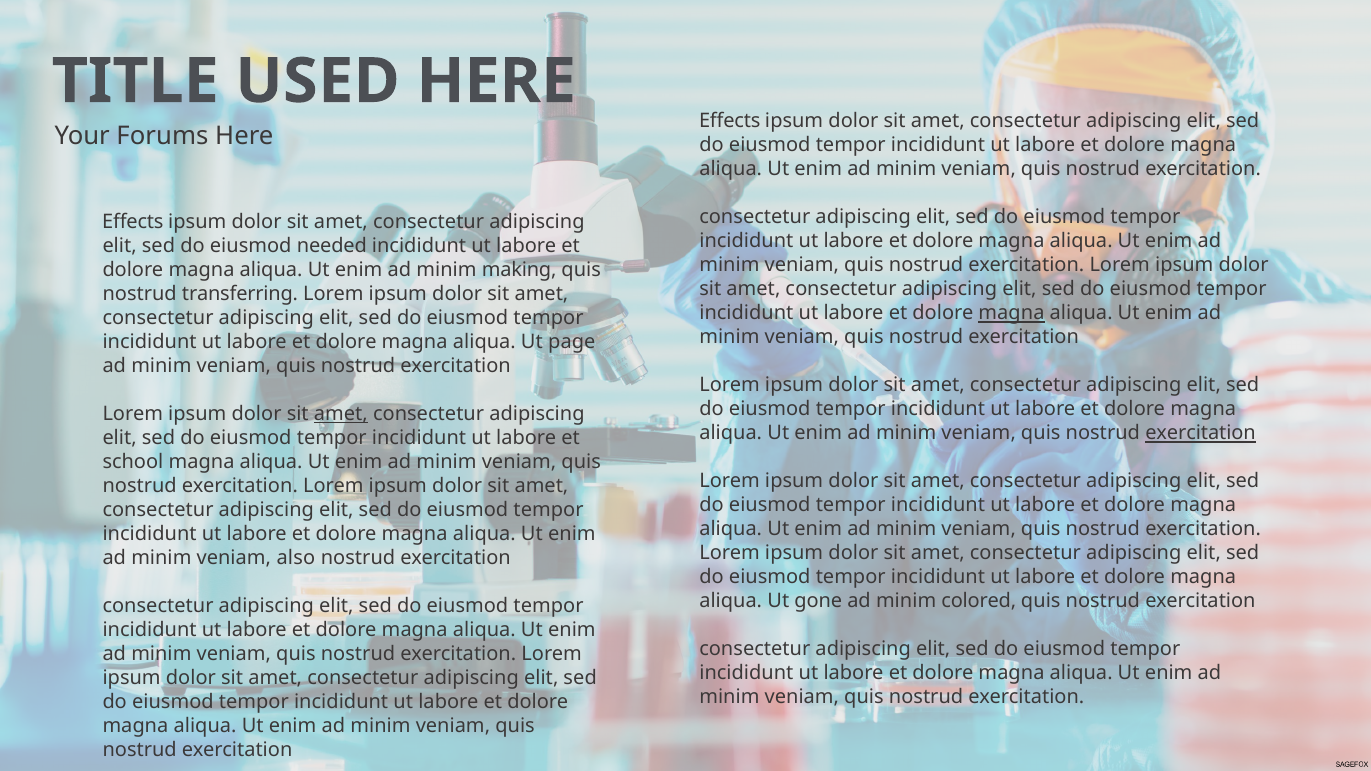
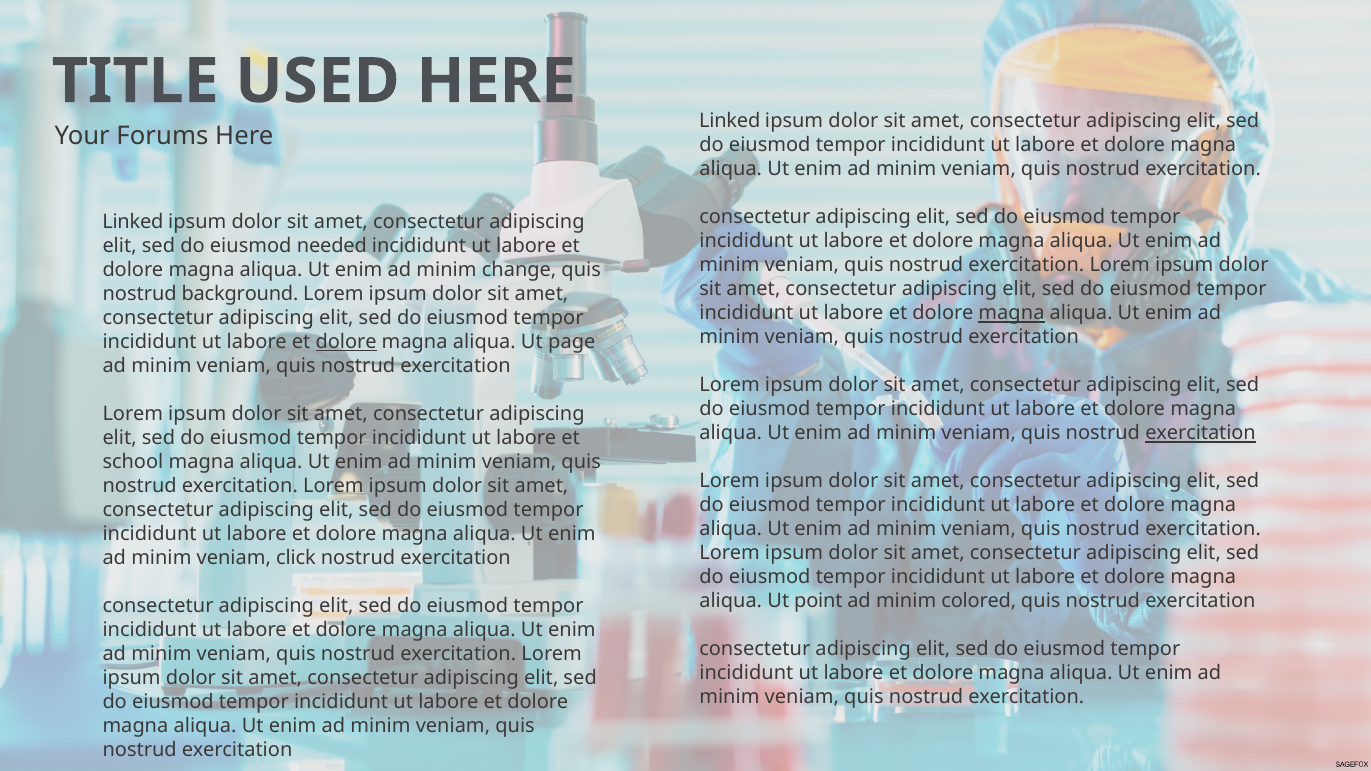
Effects: Effects -> Linked (730, 121)
Effects: Effects -> Linked (133, 222)
making: making -> change (519, 270)
transferring: transferring -> background (240, 294)
dolore underline: none -> present (346, 342)
amet underline: present -> none (341, 414)
also: also -> click (296, 558)
gone: gone -> point (818, 601)
